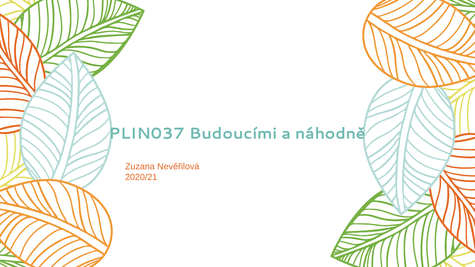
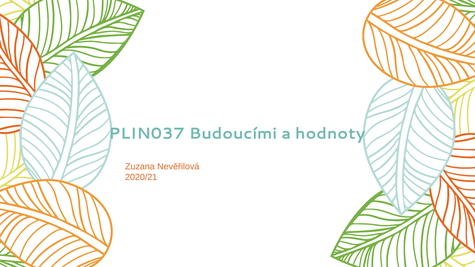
náhodně: náhodně -> hodnoty (330, 134)
